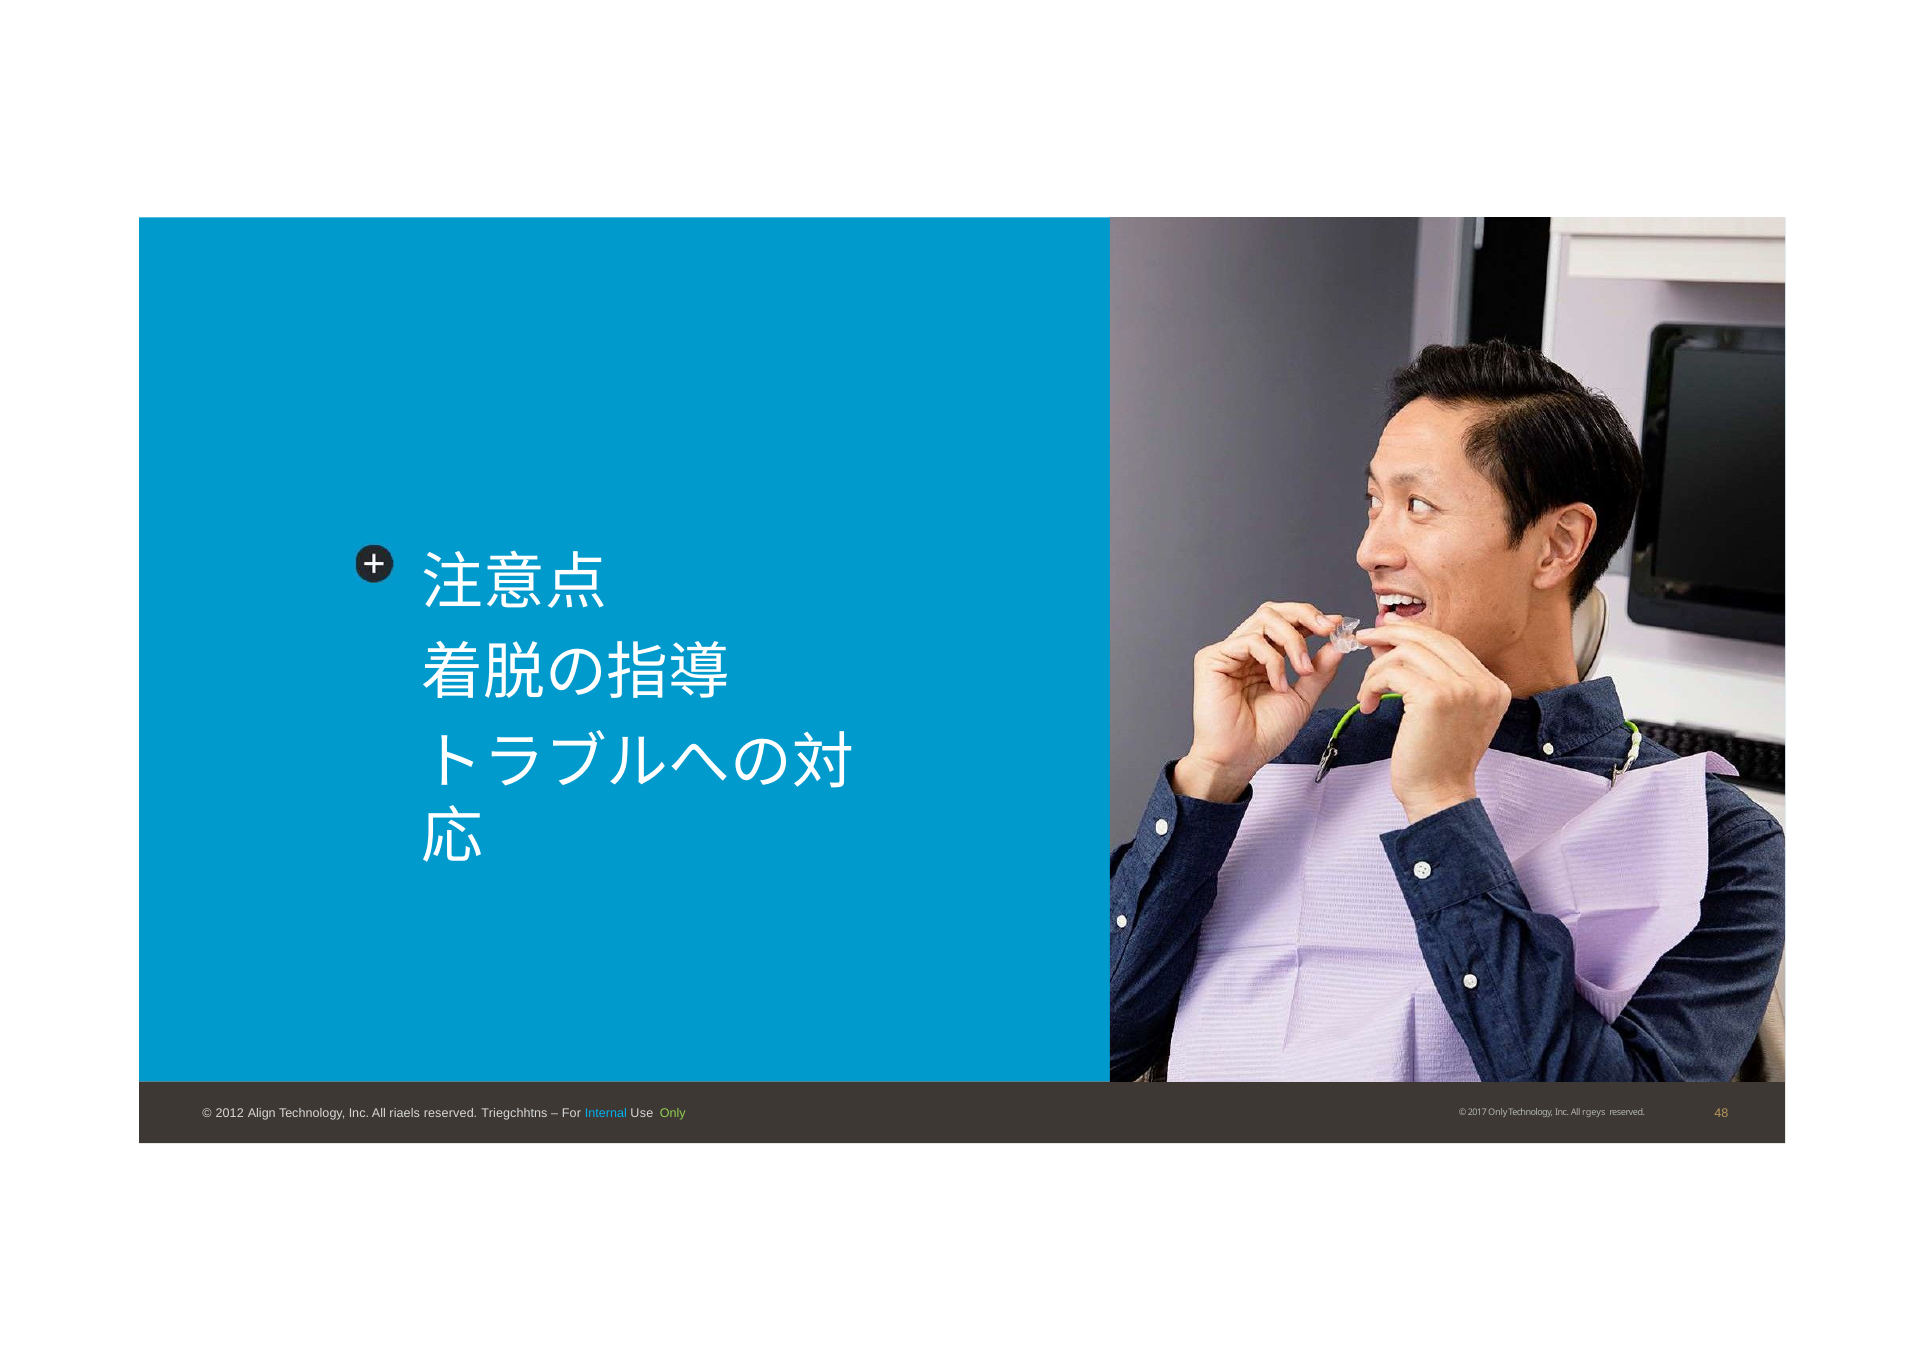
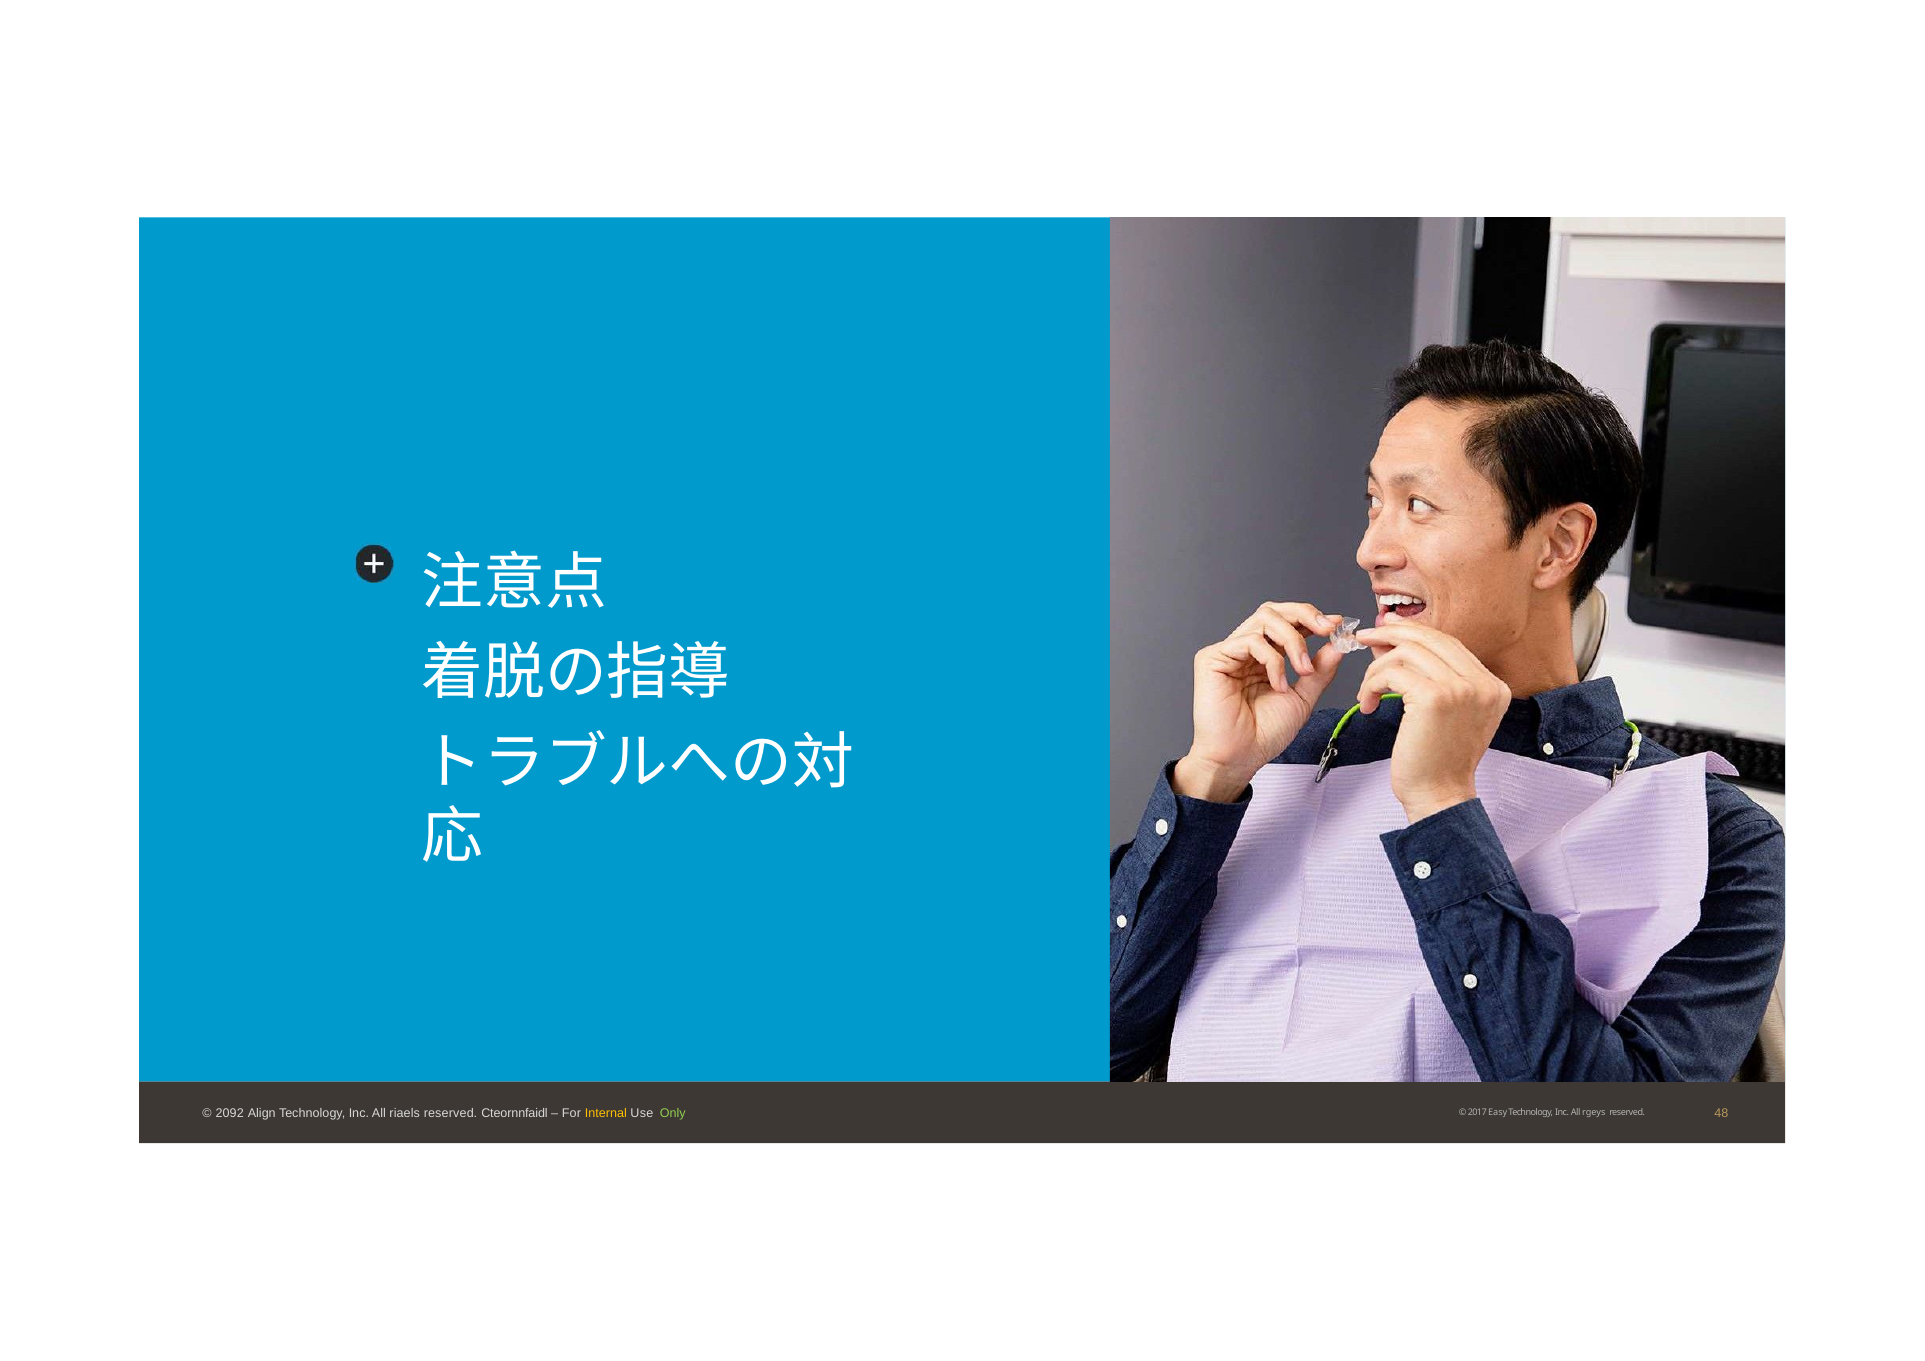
2012: 2012 -> 2092 (230, 1114)
Triegchhtns: Triegchhtns -> Cteornnfaidl (514, 1114)
Internal colour: light blue -> yellow (606, 1114)
2017 Only: Only -> Easy (1498, 1113)
